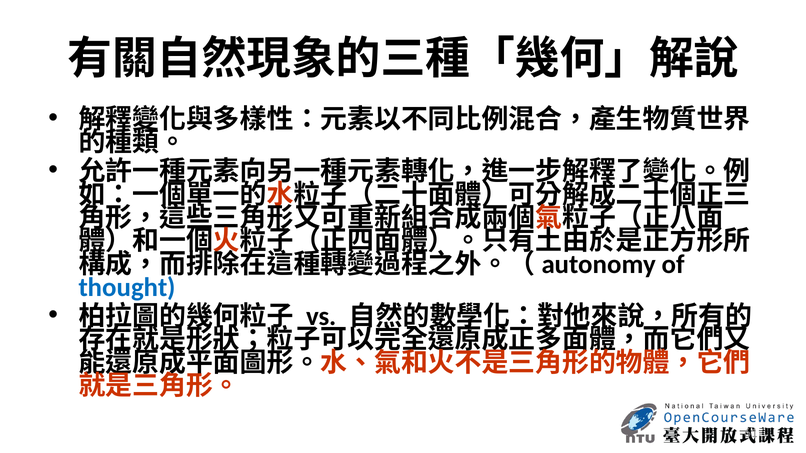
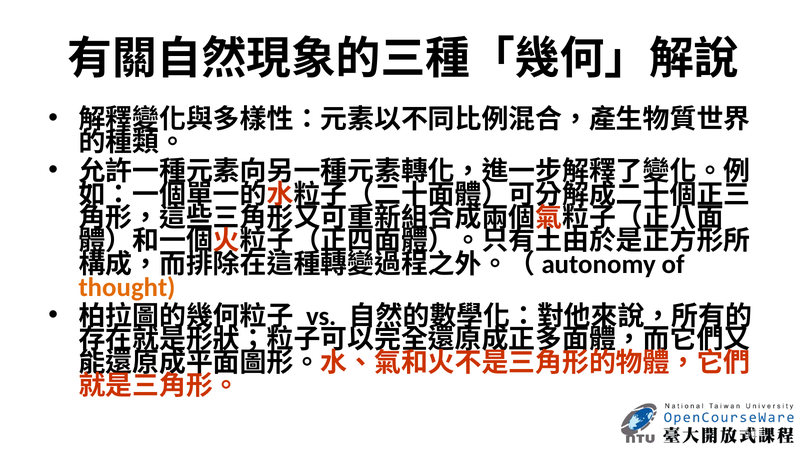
thought colour: blue -> orange (127, 288)
